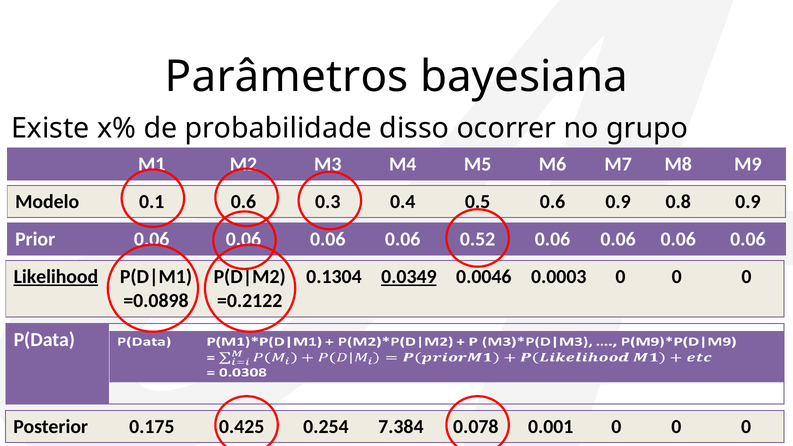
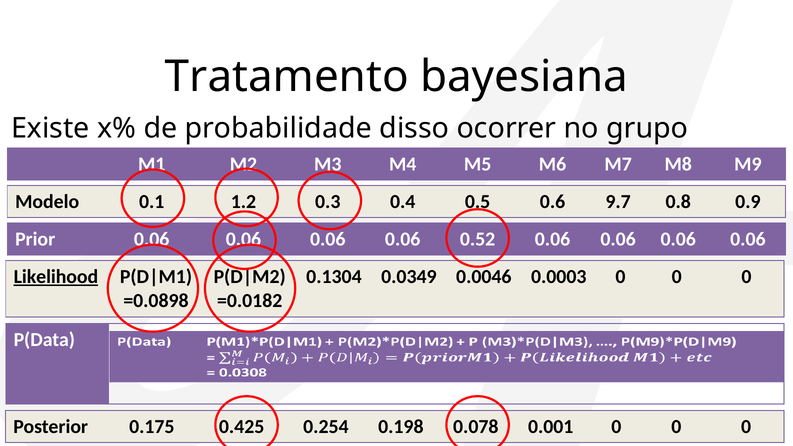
Parâmetros: Parâmetros -> Tratamento (287, 77)
0.1 0.6: 0.6 -> 1.2 (243, 202)
0.6 0.9: 0.9 -> 9.7 (618, 202)
0.0349 underline: present -> none (409, 277)
=0.2122: =0.2122 -> =0.0182 (250, 301)
7.384: 7.384 -> 0.198 (401, 427)
